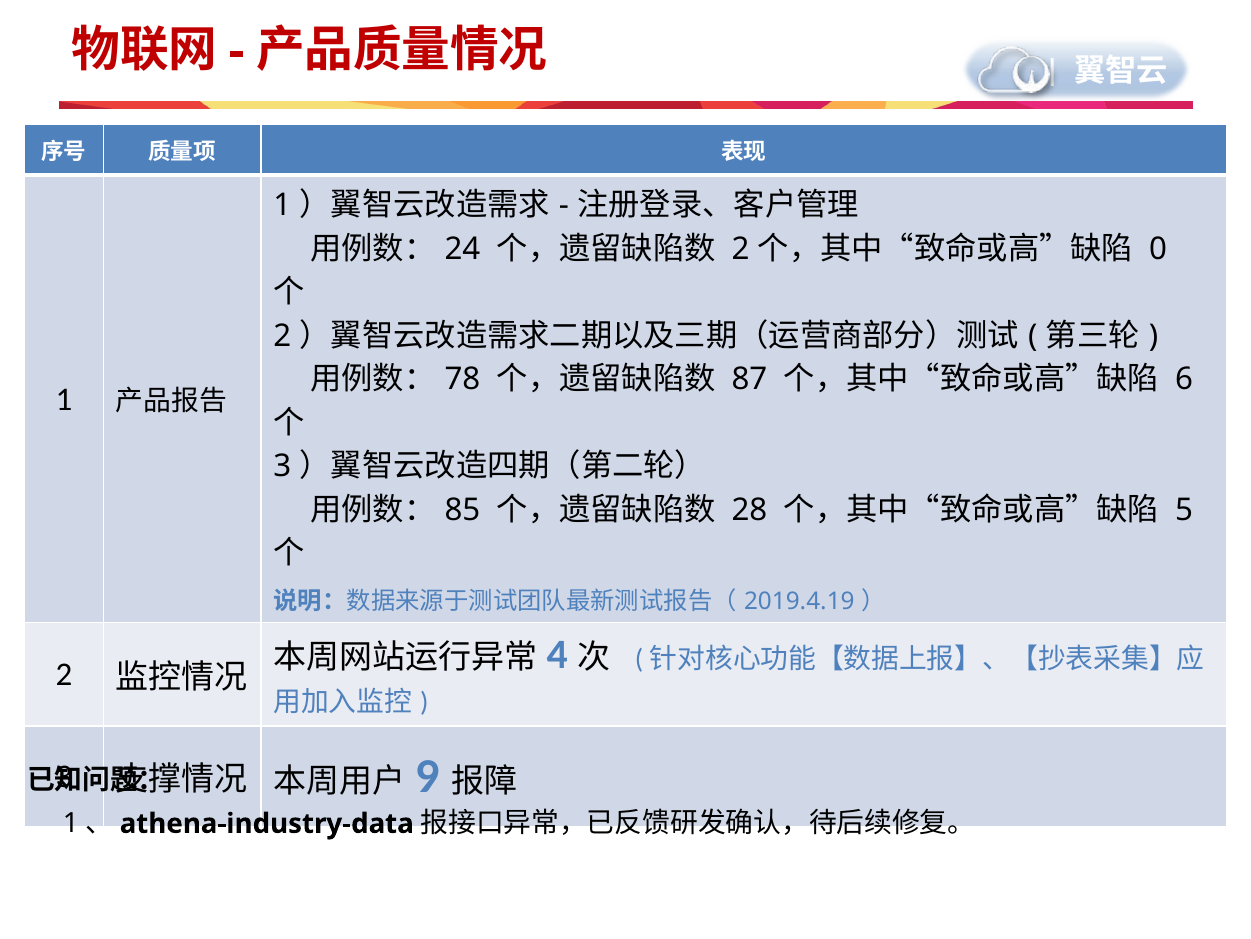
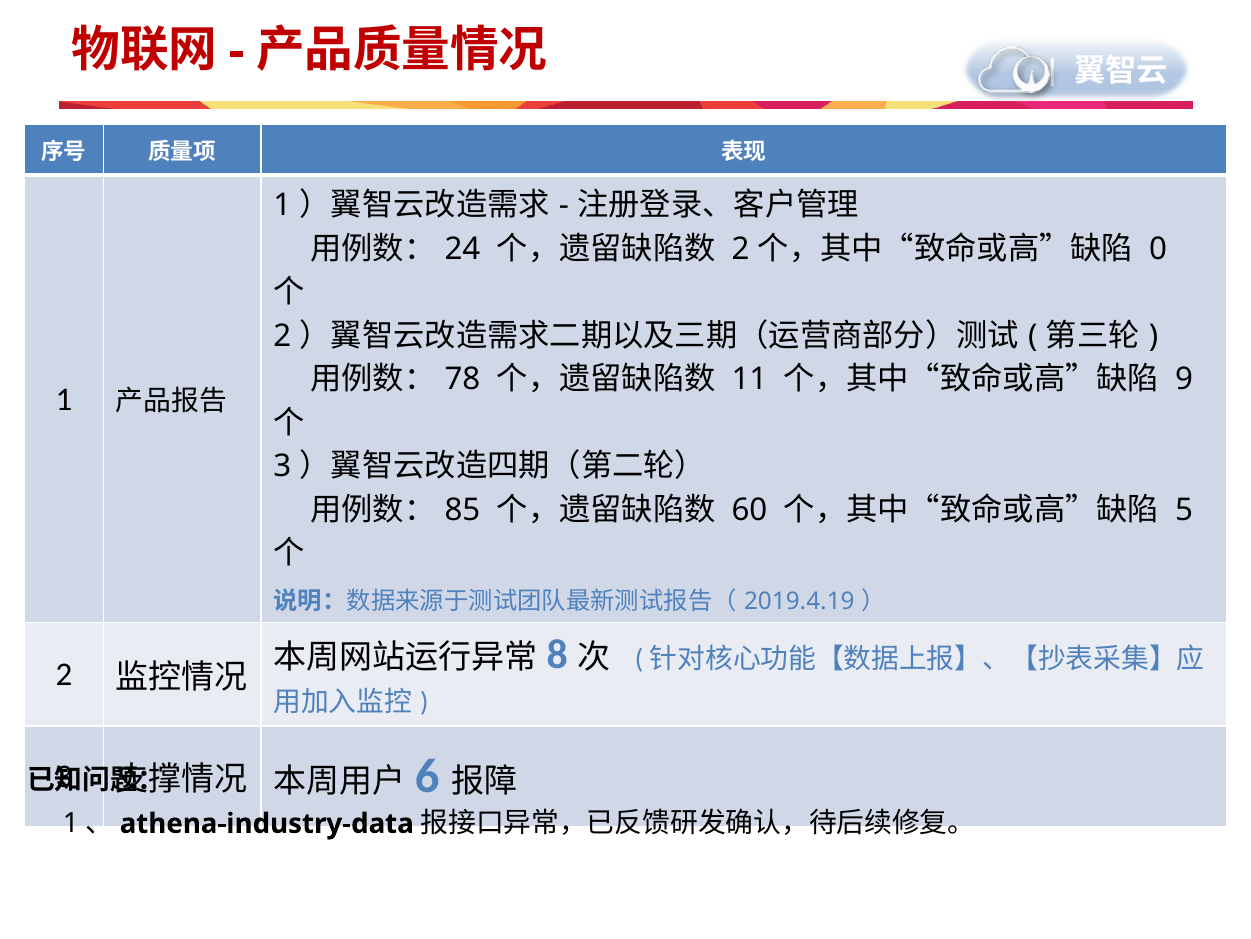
87: 87 -> 11 (749, 379)
6: 6 -> 9 (1184, 379)
28: 28 -> 60 (749, 509)
4: 4 -> 8 (557, 654)
9: 9 -> 6 (427, 776)
